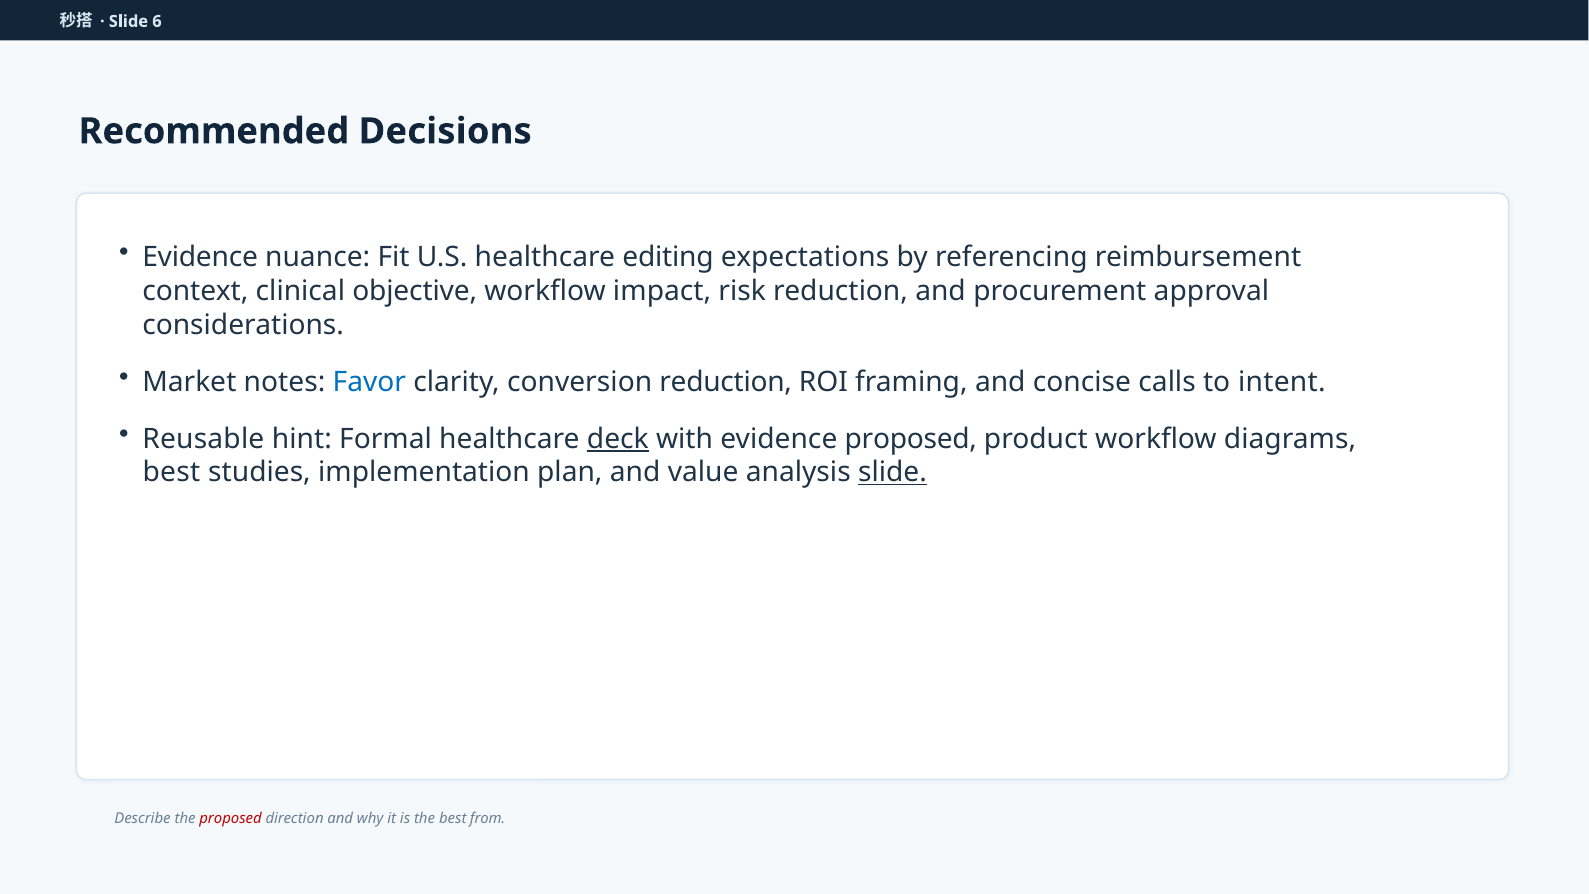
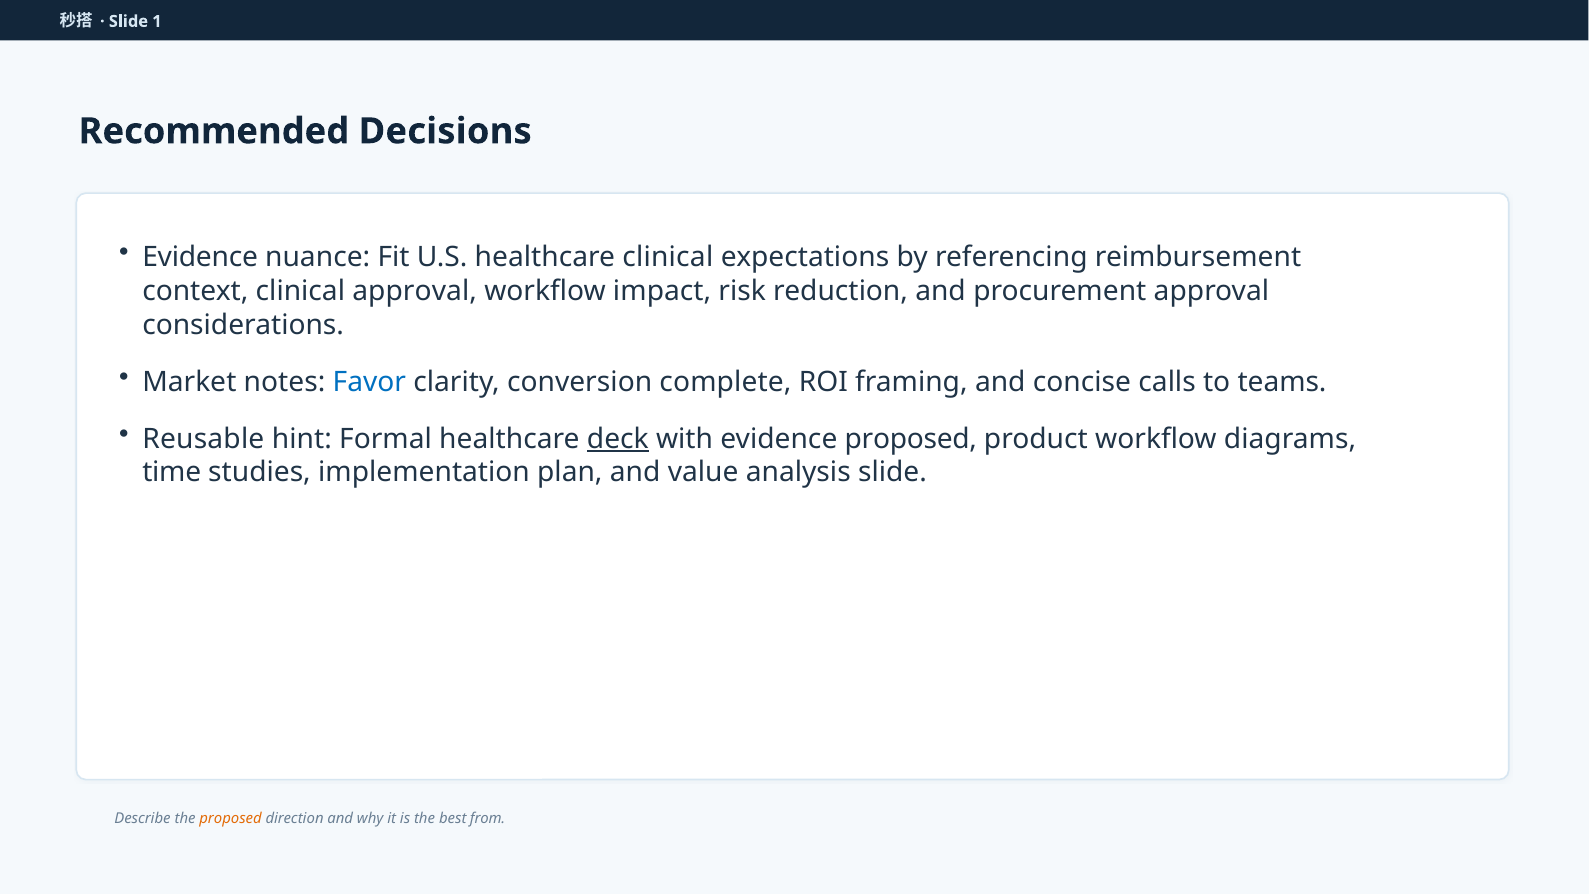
6: 6 -> 1 (157, 21)
healthcare editing: editing -> clinical (668, 257)
clinical objective: objective -> approval (415, 291)
conversion reduction: reduction -> complete (725, 382)
intent: intent -> teams (1282, 382)
best: best -> time (172, 472)
slide underline: present -> none (893, 472)
proposed colour: red -> orange (231, 819)
